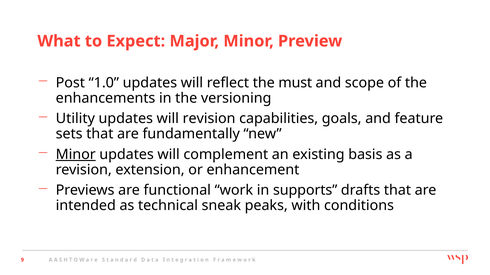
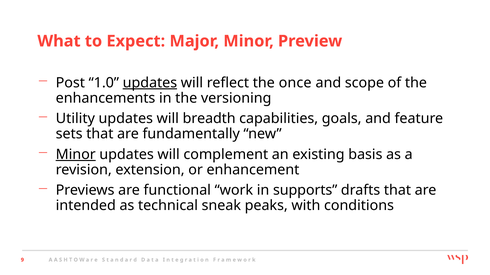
updates underline: none -> present (150, 83)
must: must -> once (295, 83)
will revision: revision -> breadth (209, 119)
